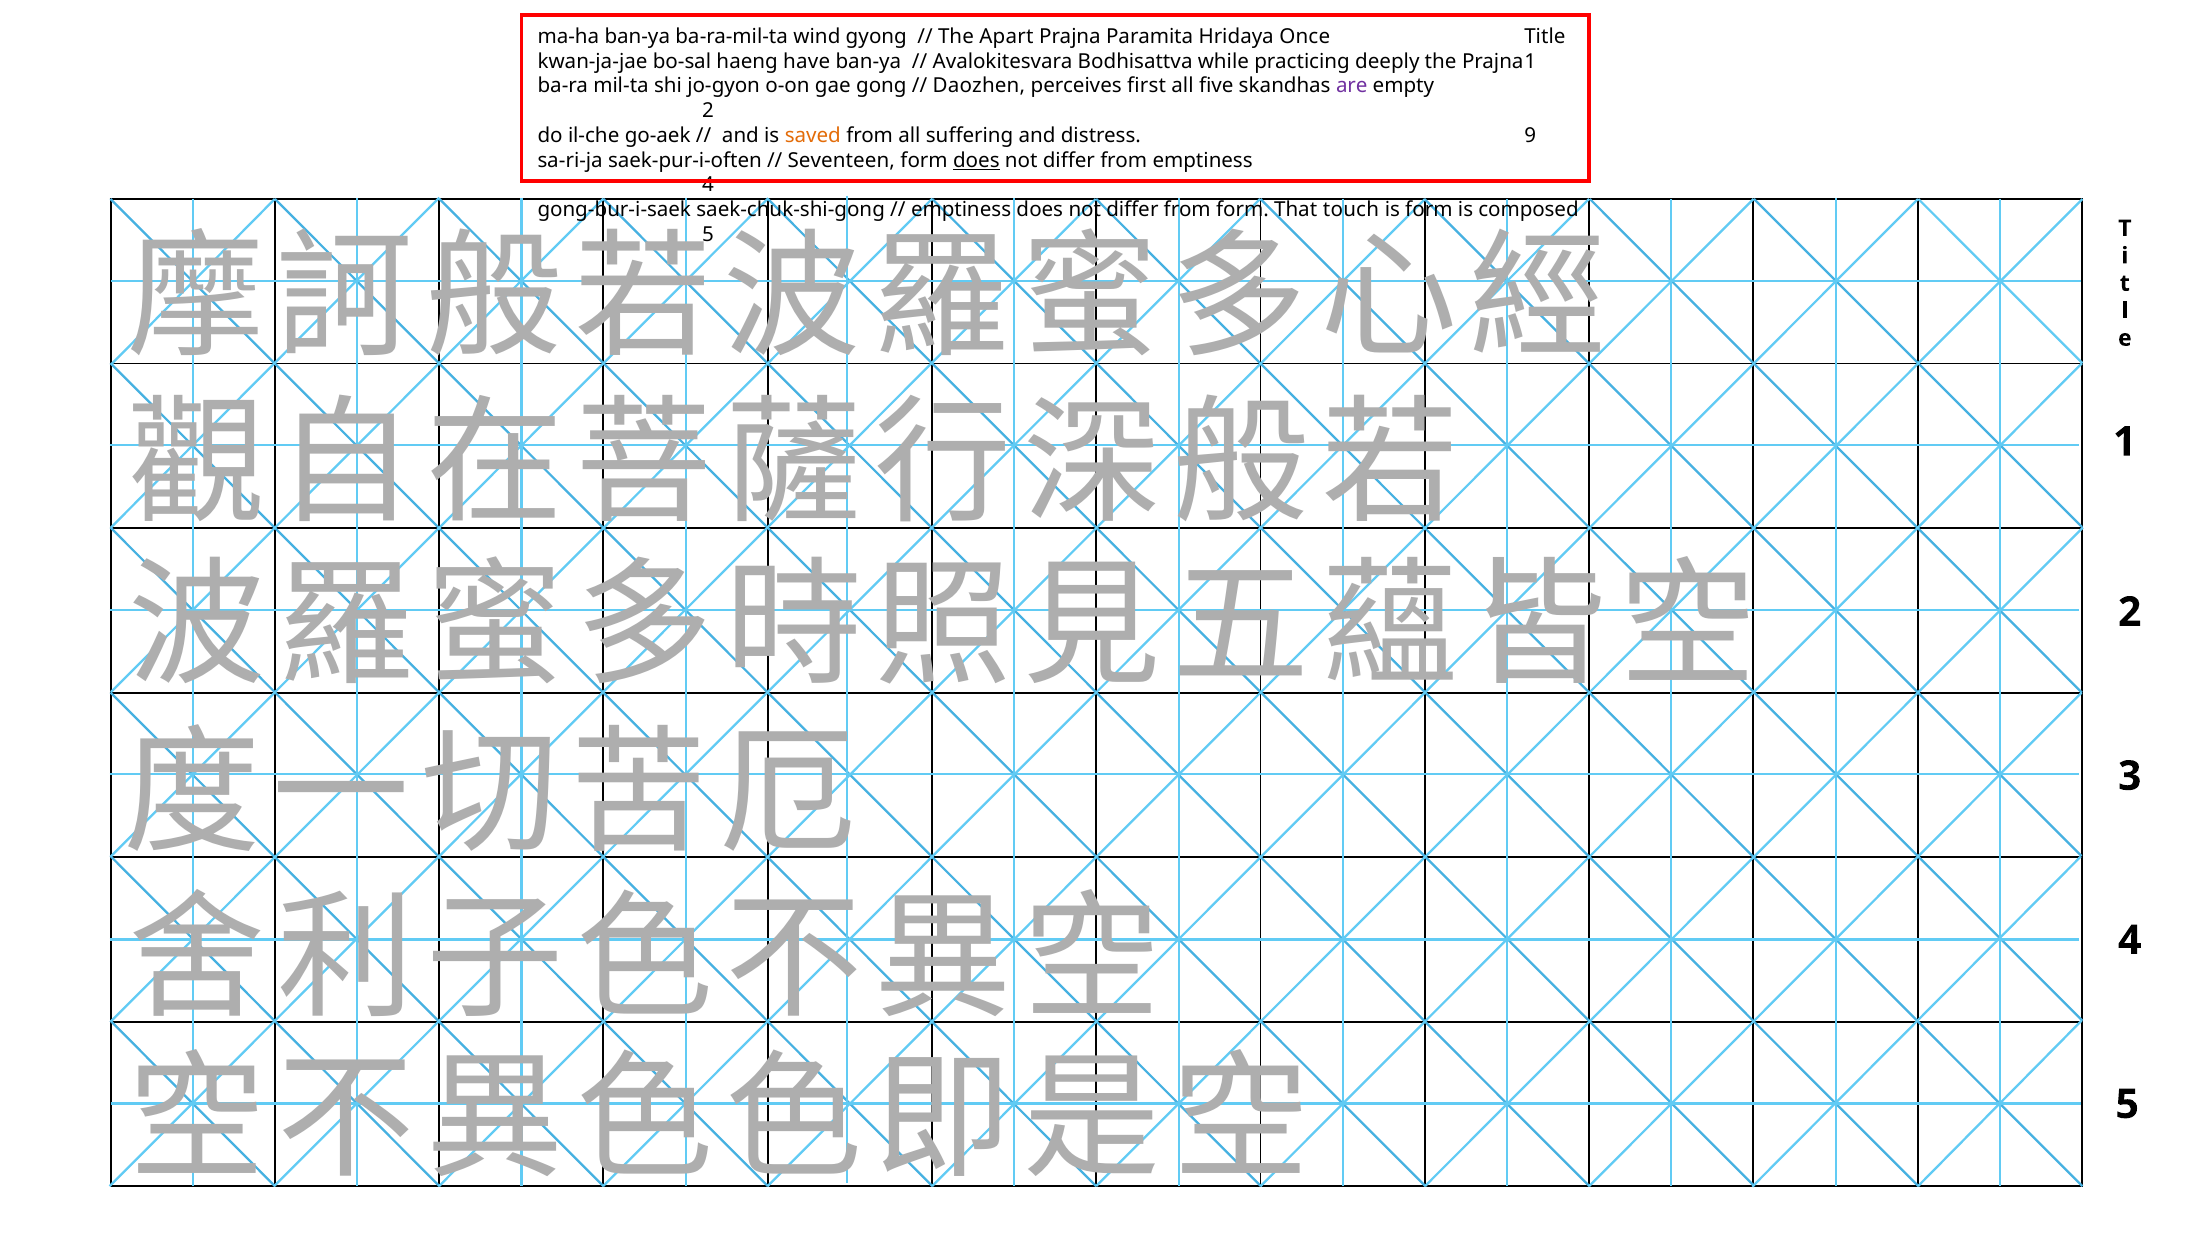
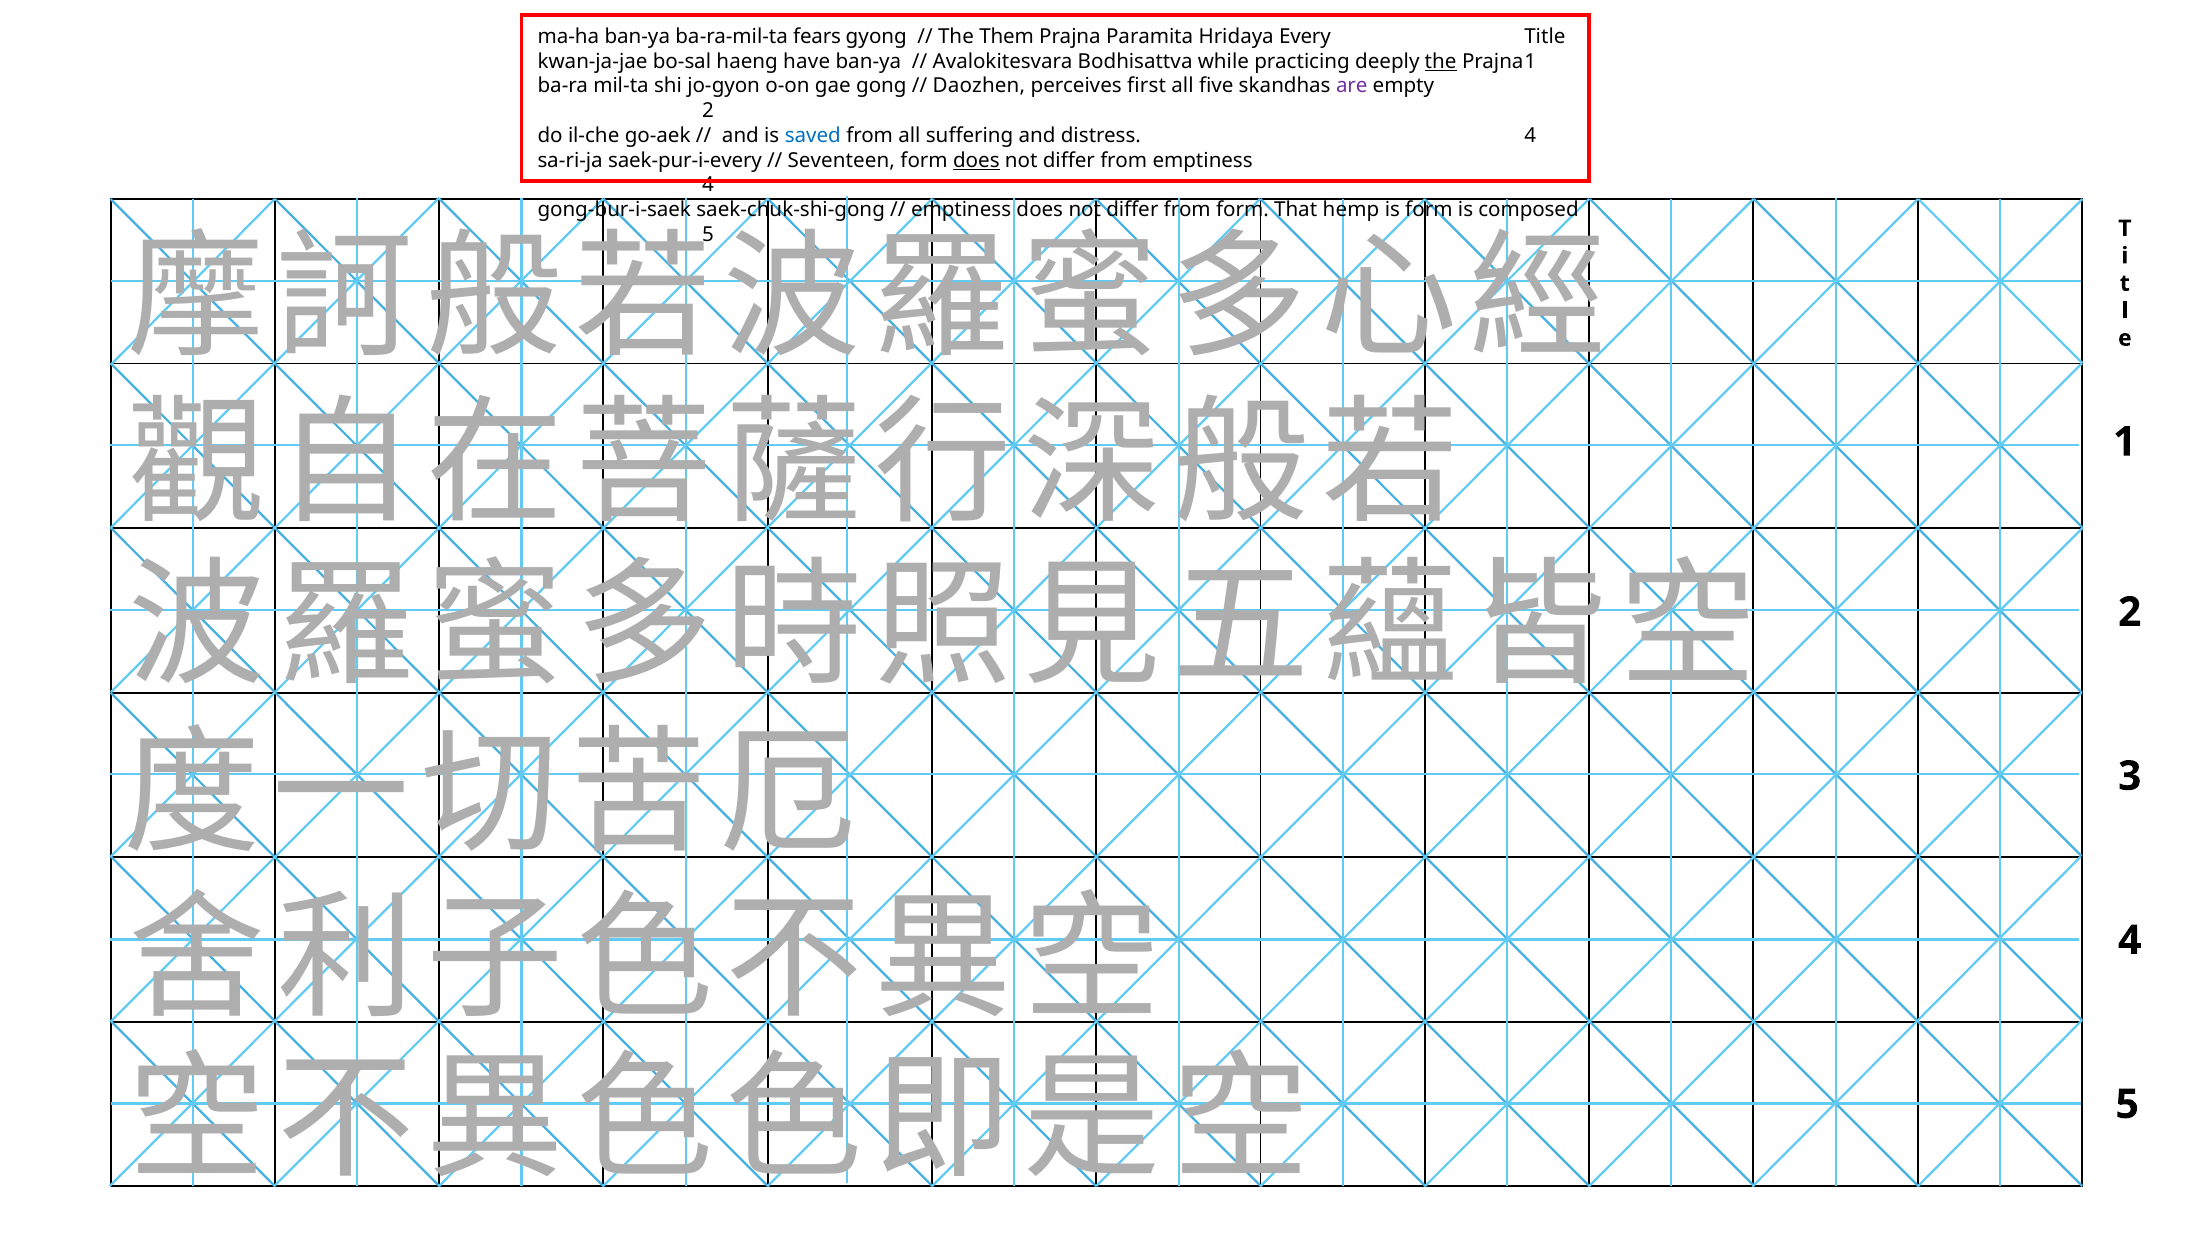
wind: wind -> fears (817, 37)
Apart: Apart -> Them (1007, 37)
Once: Once -> Every (1305, 37)
the underline: none -> present (1441, 61)
saved colour: orange -> blue (813, 136)
distress 9: 9 -> 4 (1530, 136)
saek-pur-i-often: saek-pur-i-often -> saek-pur-i-every (685, 160)
touch: touch -> hemp (1351, 210)
